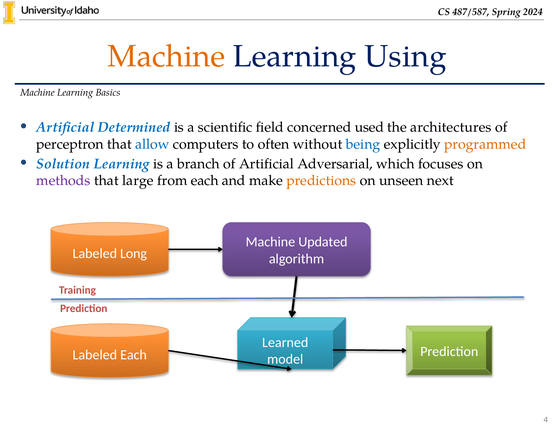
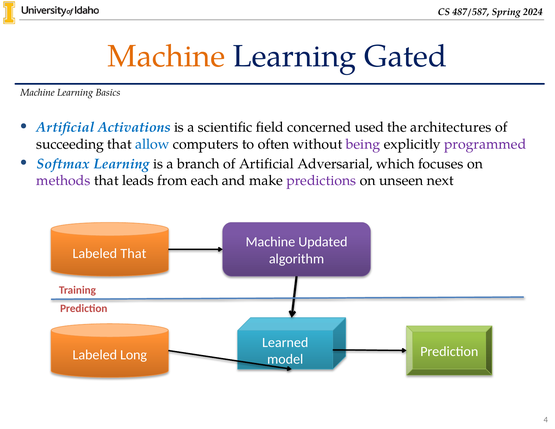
Using: Using -> Gated (406, 56)
Determined: Determined -> Activations (134, 127)
perceptron: perceptron -> succeeding (70, 144)
being colour: blue -> purple (363, 144)
programmed colour: orange -> purple (485, 144)
Solution: Solution -> Softmax (63, 164)
large: large -> leads (138, 181)
predictions colour: orange -> purple (321, 181)
Labeled Long: Long -> That (133, 254)
Labeled Each: Each -> Long (134, 355)
